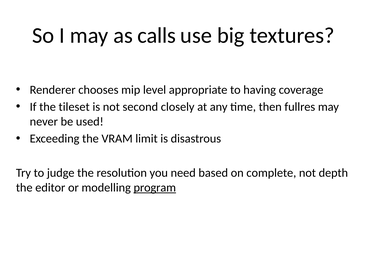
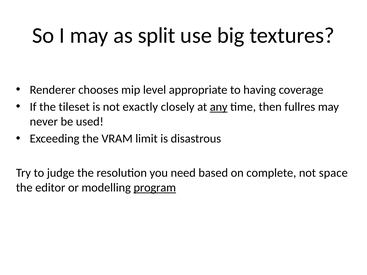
calls: calls -> split (157, 36)
second: second -> exactly (140, 107)
any underline: none -> present (219, 107)
depth: depth -> space (333, 173)
